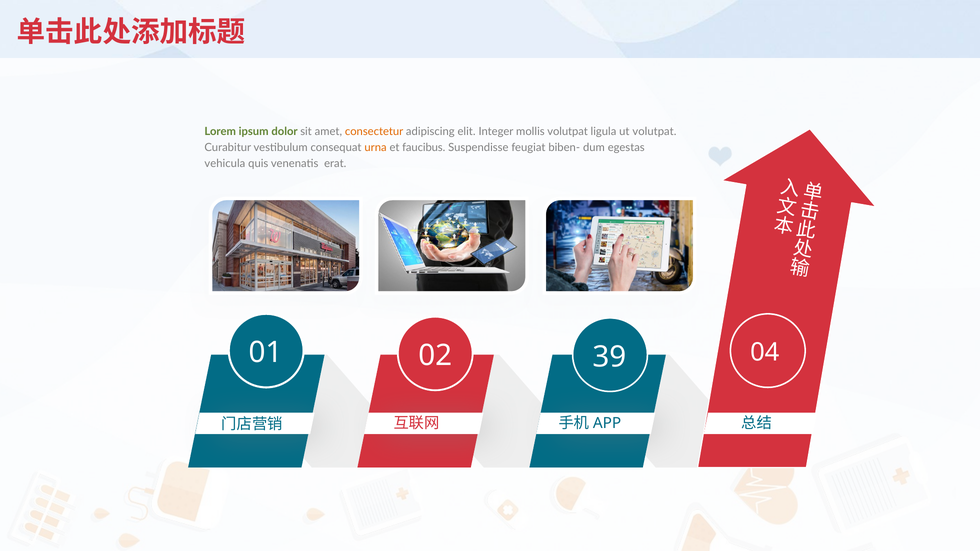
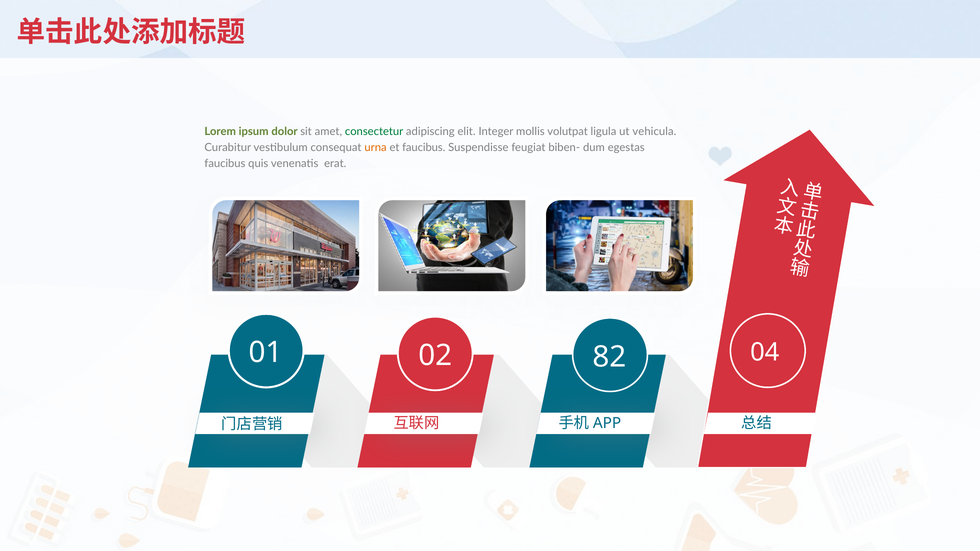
consectetur colour: orange -> green (374, 131)
ut volutpat: volutpat -> vehicula (654, 131)
vehicula: vehicula -> faucibus (225, 164)
39: 39 -> 82 (609, 357)
